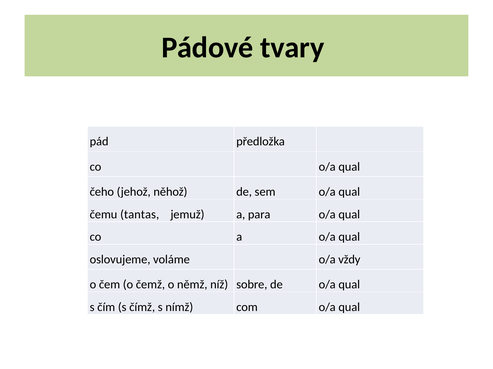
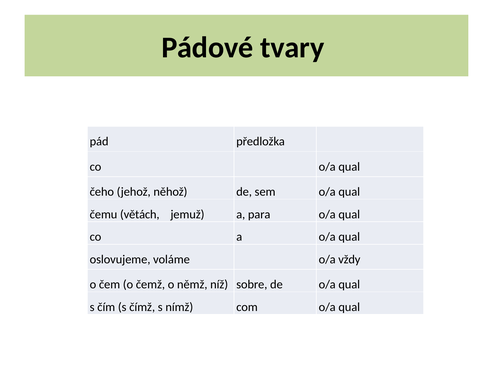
tantas: tantas -> větách (140, 215)
